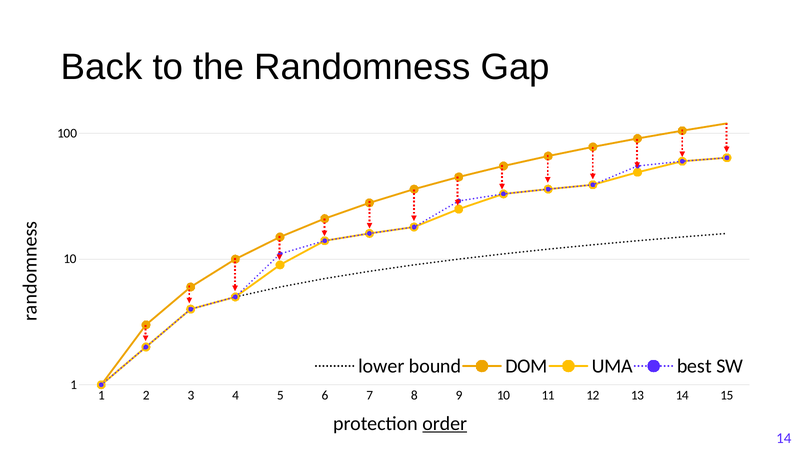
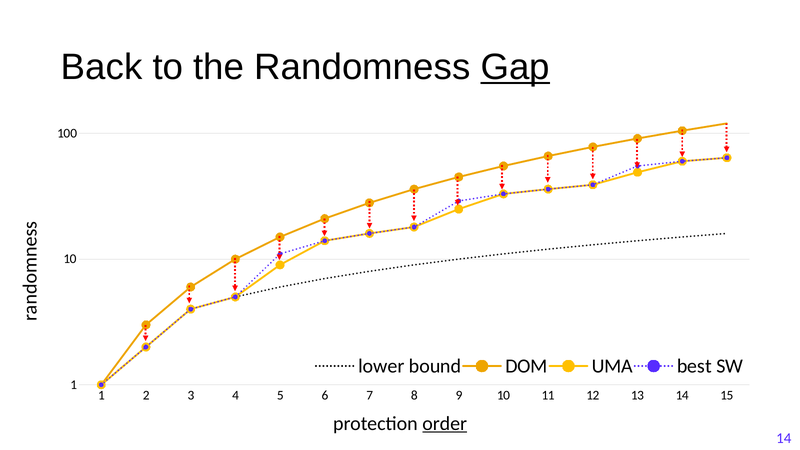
Gap underline: none -> present (515, 67)
